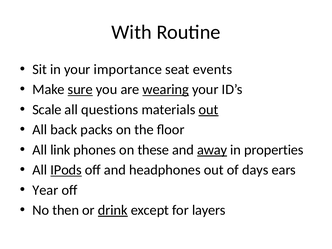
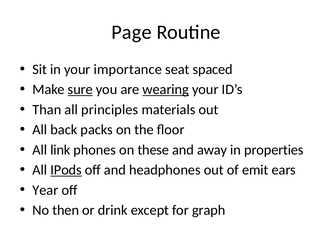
With: With -> Page (132, 32)
events: events -> spaced (213, 69)
Scale: Scale -> Than (47, 110)
questions: questions -> principles (110, 110)
out underline: present -> none (209, 110)
away underline: present -> none (212, 150)
days: days -> emit (255, 170)
drink underline: present -> none (113, 210)
layers: layers -> graph (209, 210)
